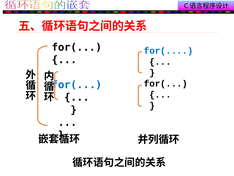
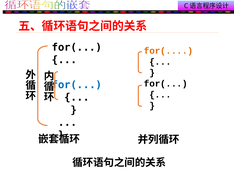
for( colour: blue -> orange (168, 51)
